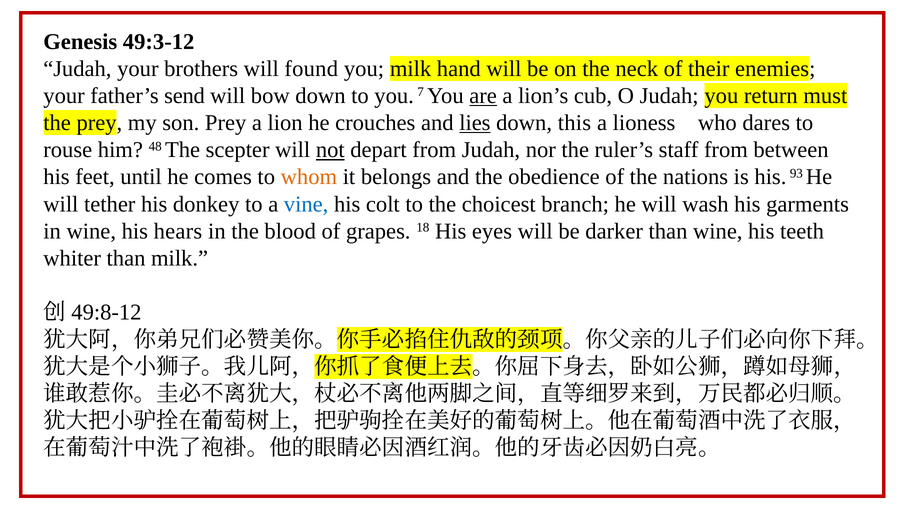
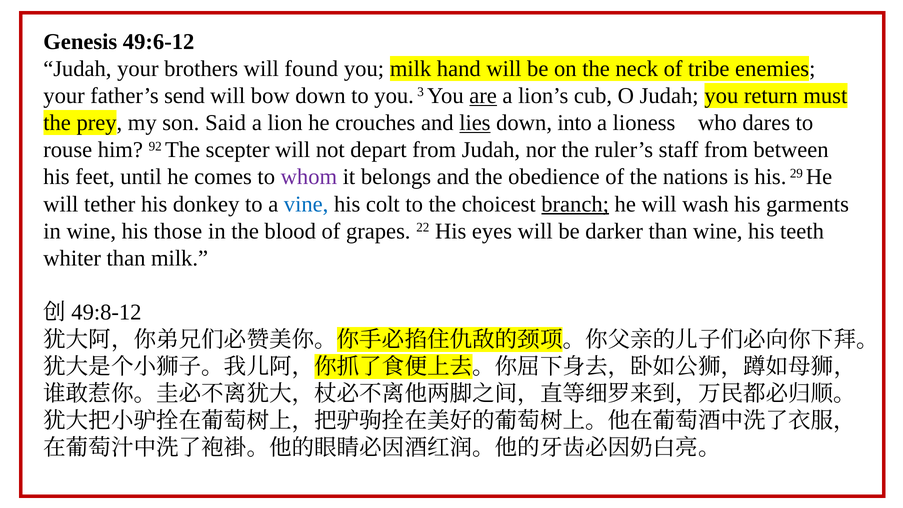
49:3-12: 49:3-12 -> 49:6-12 (159, 42)
their: their -> tribe (709, 69)
7: 7 -> 3 (421, 92)
son Prey: Prey -> Said (226, 123)
this: this -> into (575, 123)
48: 48 -> 92 (155, 146)
not underline: present -> none (330, 150)
whom colour: orange -> purple (309, 177)
93: 93 -> 29 (796, 173)
branch underline: none -> present (575, 204)
hears: hears -> those (178, 231)
18: 18 -> 22 (423, 228)
